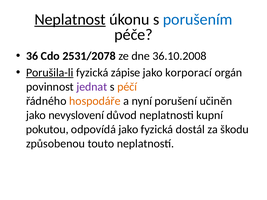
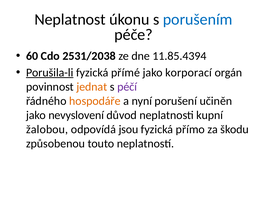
Neplatnost underline: present -> none (70, 19)
36: 36 -> 60 (32, 56)
2531/2078: 2531/2078 -> 2531/2038 (89, 56)
36.10.2008: 36.10.2008 -> 11.85.4394 (180, 56)
zápise: zápise -> přímé (125, 73)
jednat colour: purple -> orange (92, 87)
péčí colour: orange -> purple (127, 87)
pokutou: pokutou -> žalobou (47, 130)
odpovídá jako: jako -> jsou (128, 130)
dostál: dostál -> přímo (190, 130)
